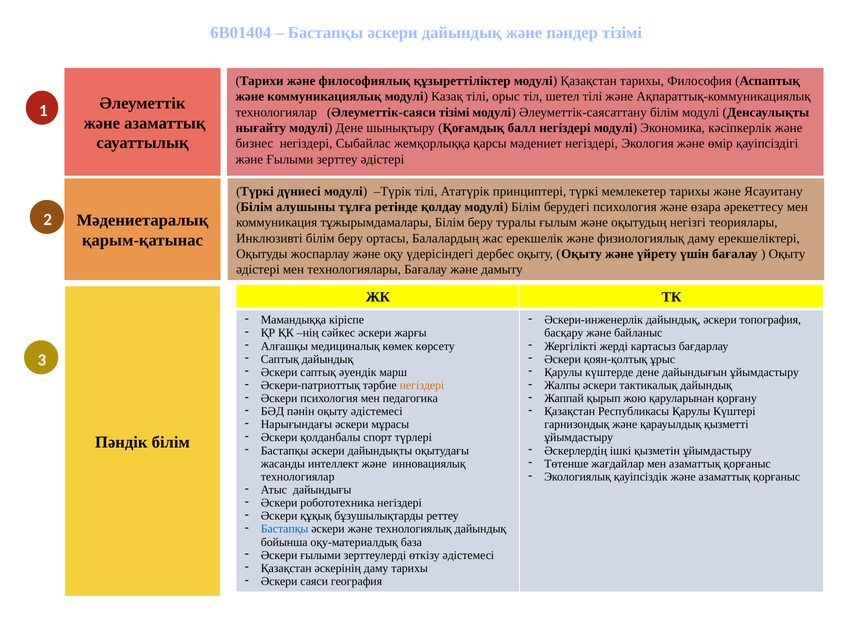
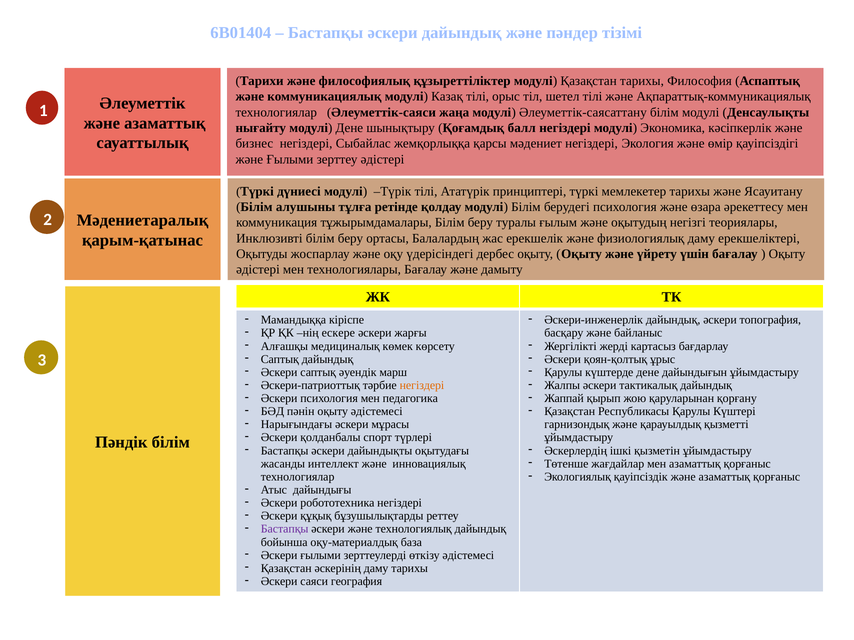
Әлеуметтік-саяси тізімі: тізімі -> жаңа (454, 112)
сәйкес: сәйкес -> ескере (338, 333)
Бастапқы colour: blue -> purple (285, 529)
